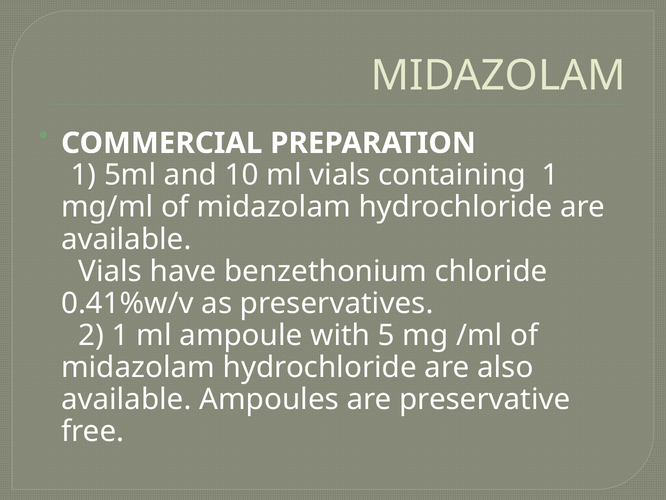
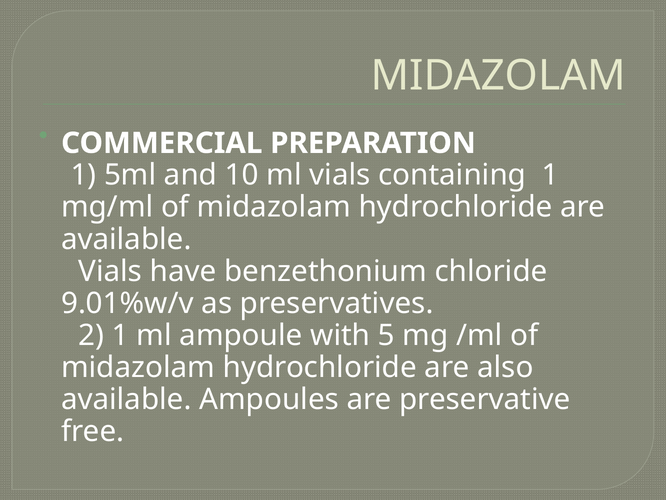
0.41%w/v: 0.41%w/v -> 9.01%w/v (127, 303)
